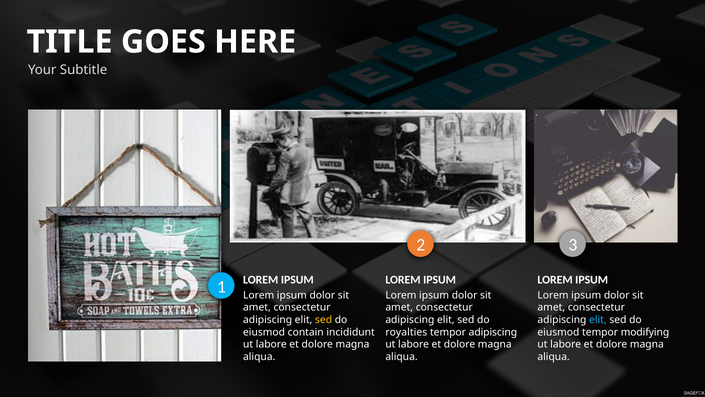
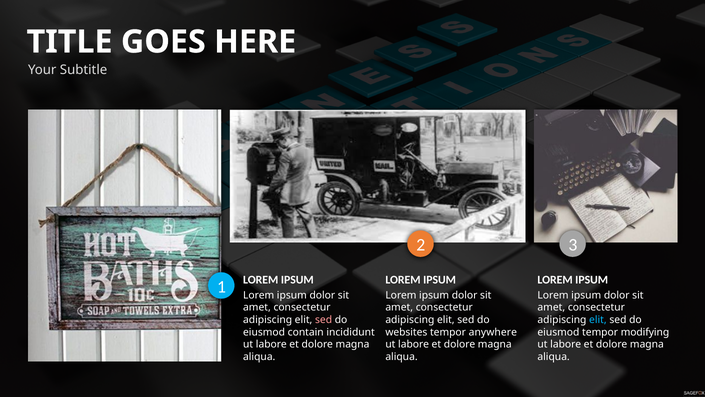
sed colour: yellow -> pink (324, 319)
royalties: royalties -> websites (406, 332)
tempor adipiscing: adipiscing -> anywhere (493, 332)
